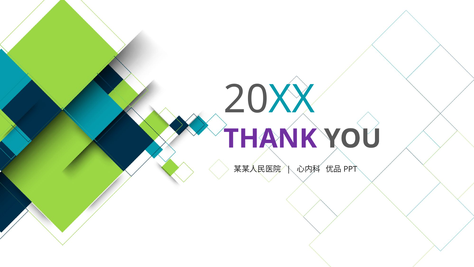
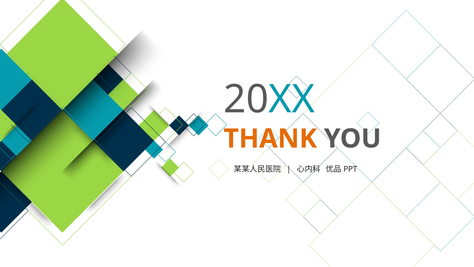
THANK colour: purple -> orange (270, 139)
